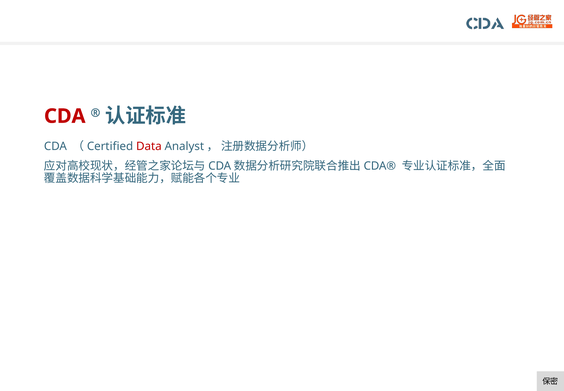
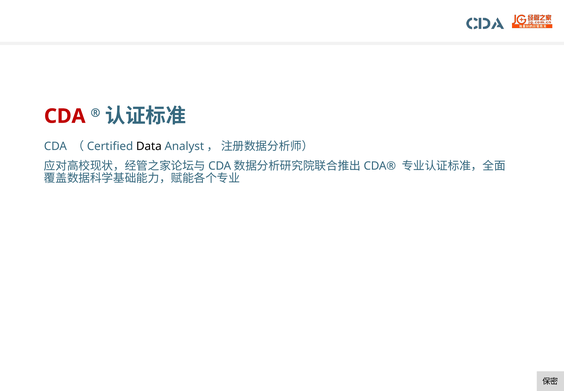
Data colour: red -> black (149, 146)
